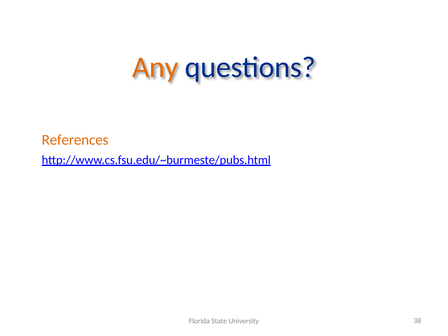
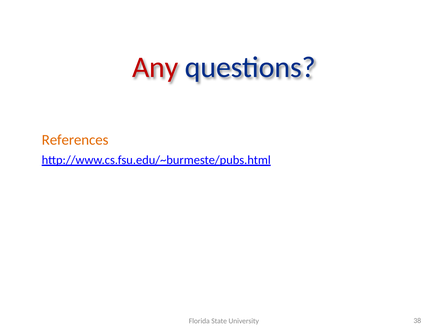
Any colour: orange -> red (155, 67)
